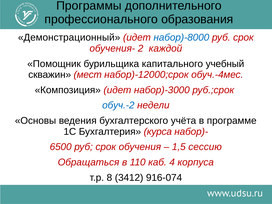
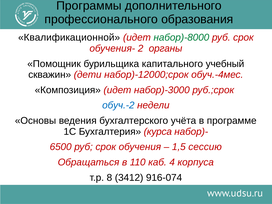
Демонстрационный: Демонстрационный -> Квалификационной (69, 38)
набор)-8000 colour: blue -> green (181, 38)
каждой: каждой -> органы (166, 48)
мест: мест -> дети (88, 75)
